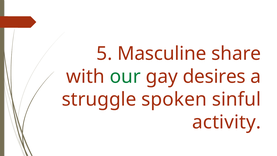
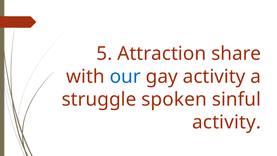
Masculine: Masculine -> Attraction (162, 54)
our colour: green -> blue (125, 76)
gay desires: desires -> activity (214, 76)
